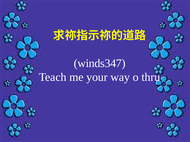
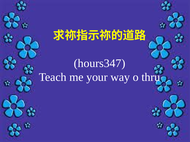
winds347: winds347 -> hours347 (100, 63)
